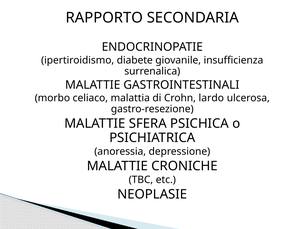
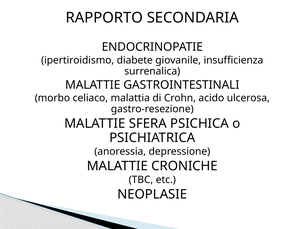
lardo: lardo -> acido (211, 98)
